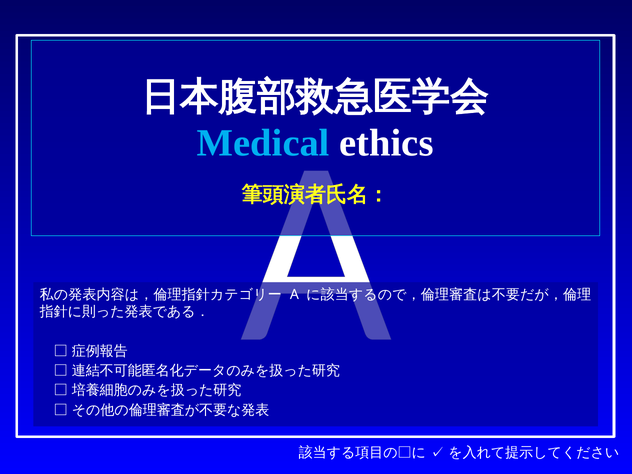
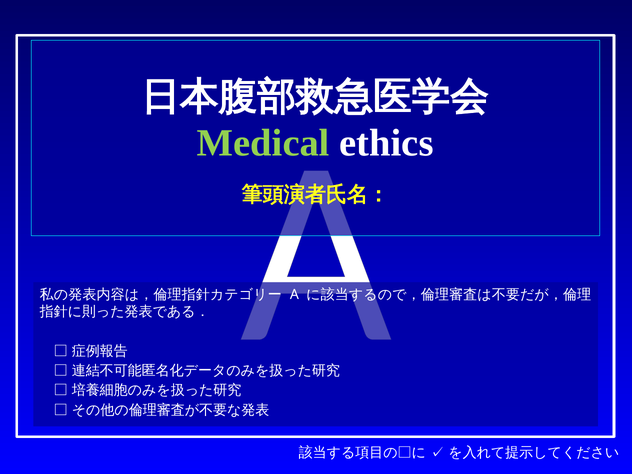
Medical colour: light blue -> light green (263, 143)
